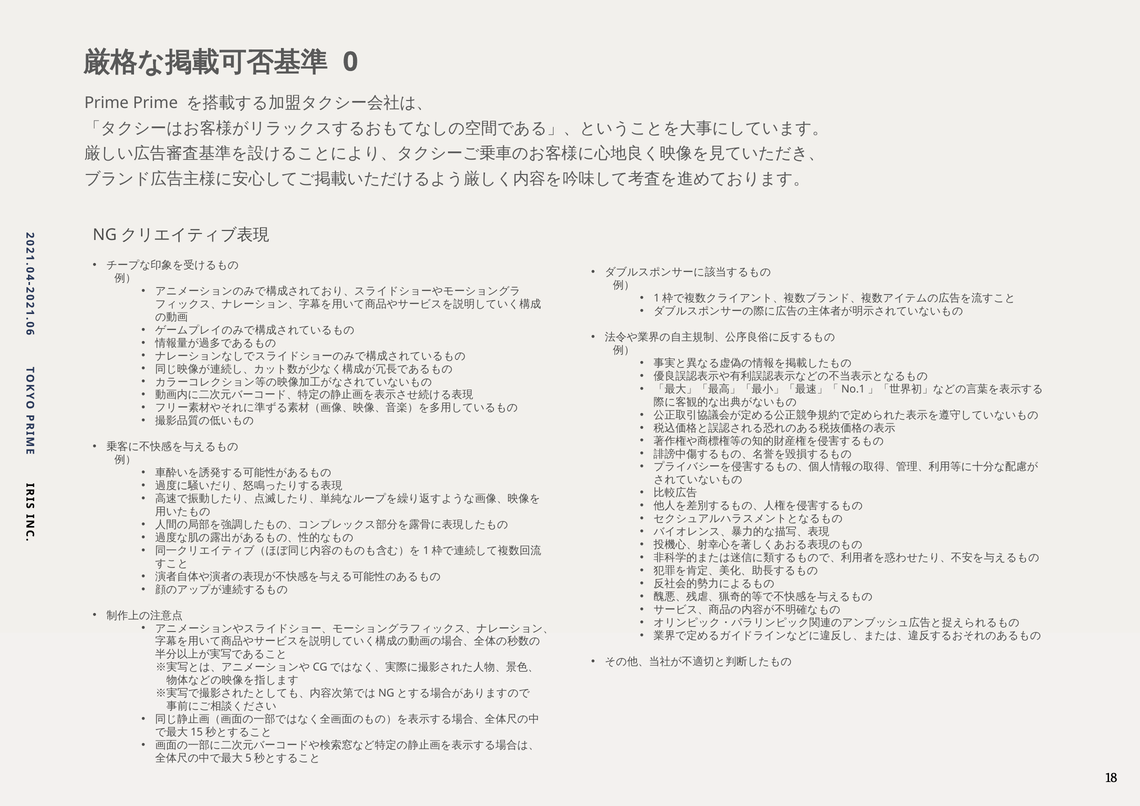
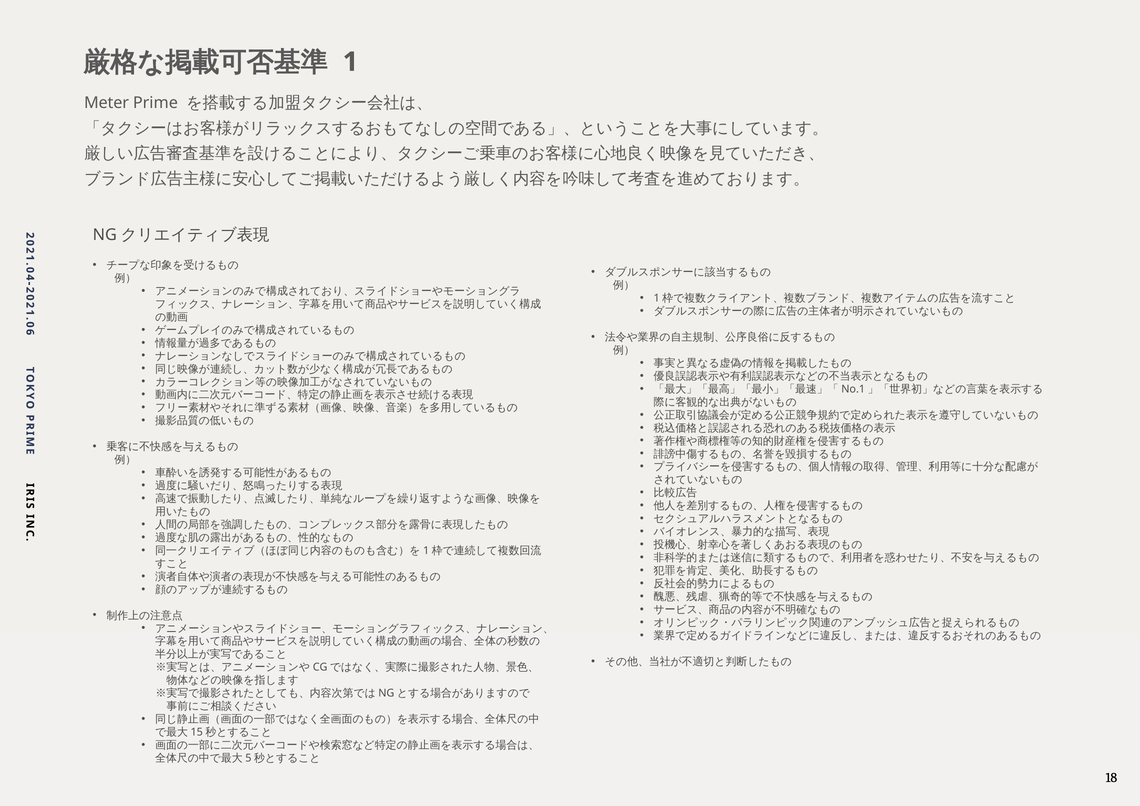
0: 0 -> 1 (350, 62)
Prime: Prime -> Meter (107, 103)
